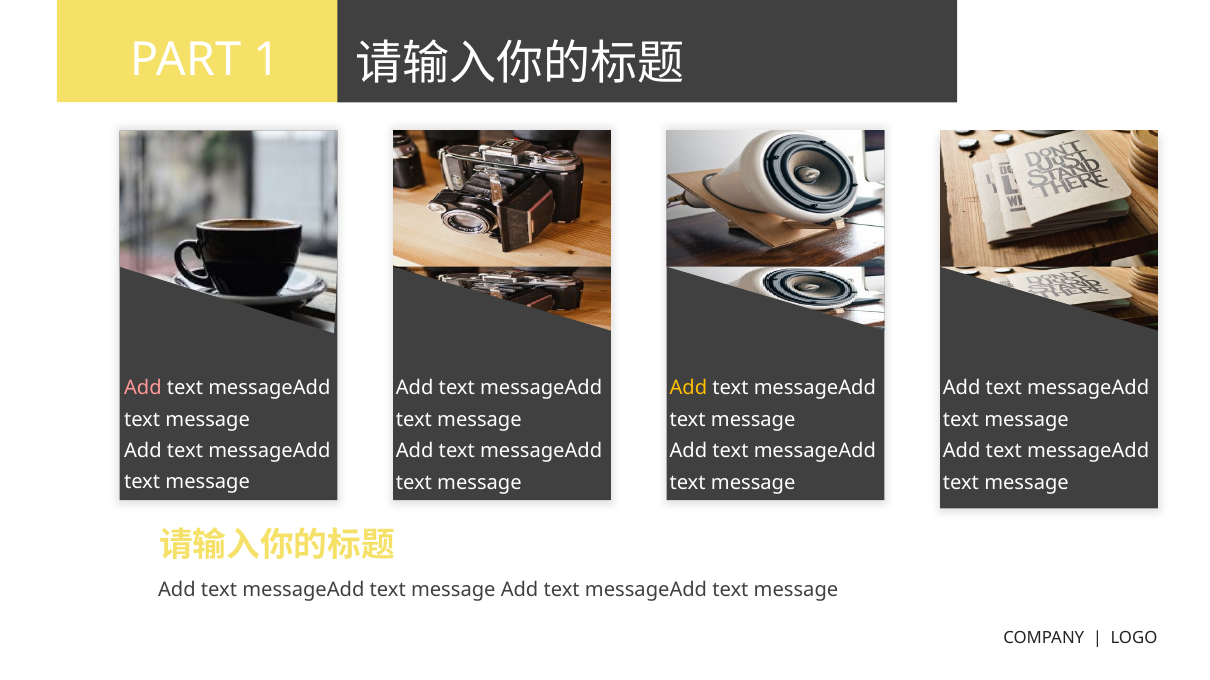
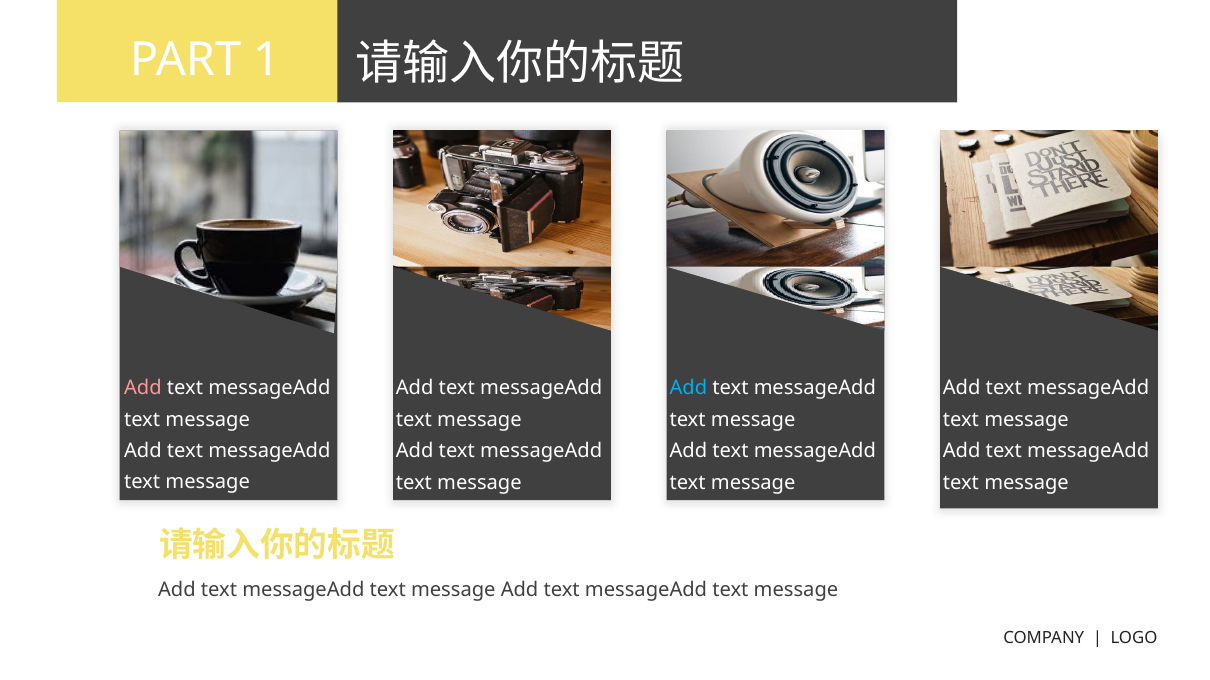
Add colour: yellow -> light blue (688, 389)
